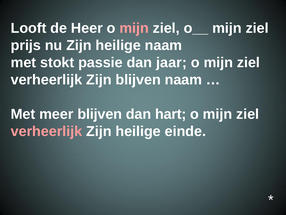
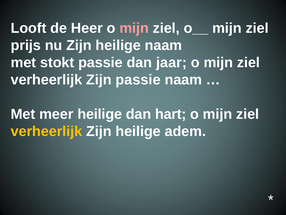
Zijn blijven: blijven -> passie (138, 80)
meer blijven: blijven -> heilige (100, 114)
verheerlijk colour: pink -> yellow (46, 131)
einde: einde -> adem (185, 131)
